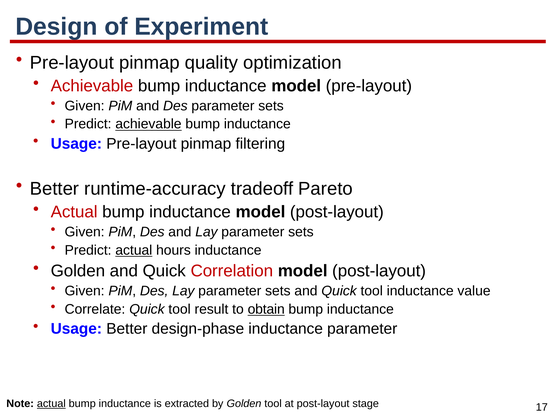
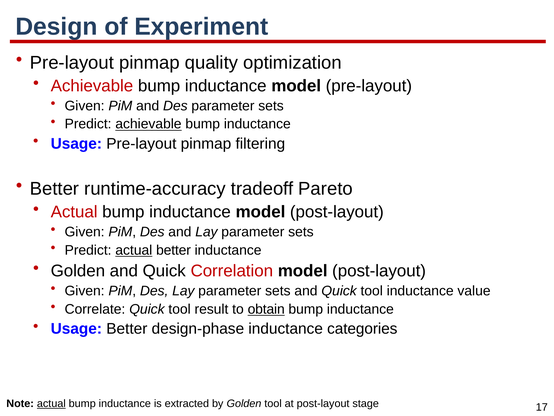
actual hours: hours -> better (174, 250)
inductance parameter: parameter -> categories (362, 328)
